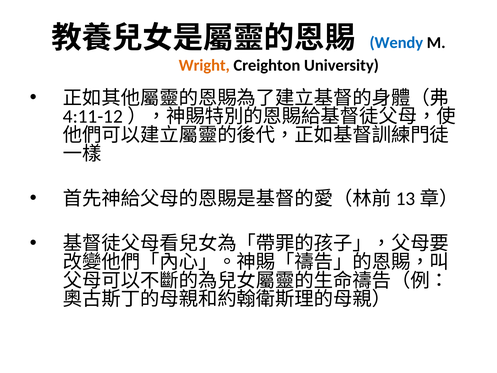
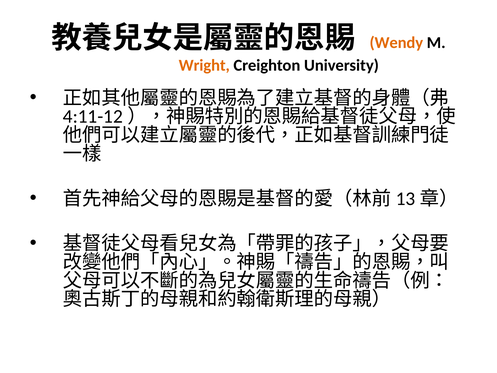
Wendy colour: blue -> orange (396, 43)
